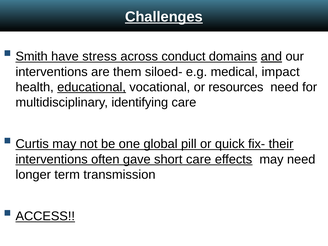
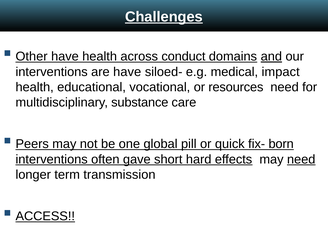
Smith: Smith -> Other (32, 57)
have stress: stress -> health (100, 57)
are them: them -> have (127, 72)
educational underline: present -> none (92, 87)
identifying: identifying -> substance (140, 102)
Curtis: Curtis -> Peers (32, 144)
their: their -> born (281, 144)
short care: care -> hard (199, 159)
need underline: none -> present (301, 159)
